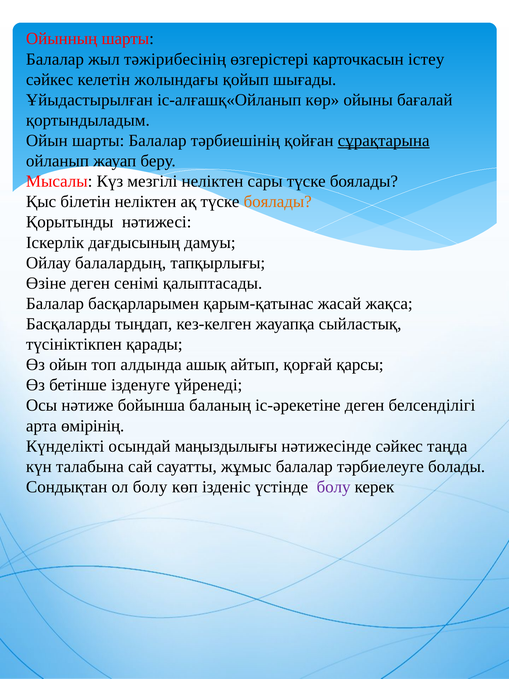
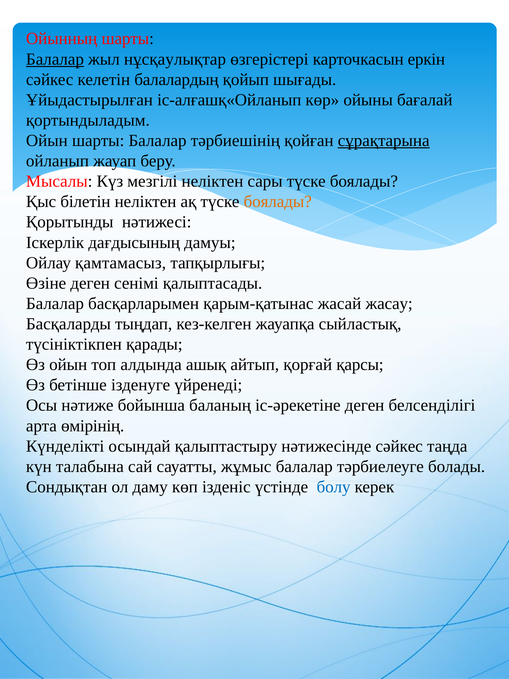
Балалар underline: none -> present (55, 59)
тәжірибесінің: тәжірибесінің -> нұсқаулықтар (175, 59)
істеу: істеу -> еркін (426, 59)
жолындағы: жолындағы -> балалардың (177, 79)
балалардың: балалардың -> қамтамасыз (121, 263)
жақса: жақса -> жасау (389, 303)
маңыздылығы: маңыздылығы -> қалыптастыру (226, 446)
ол болу: болу -> даму (150, 487)
болу colour: purple -> blue (334, 487)
